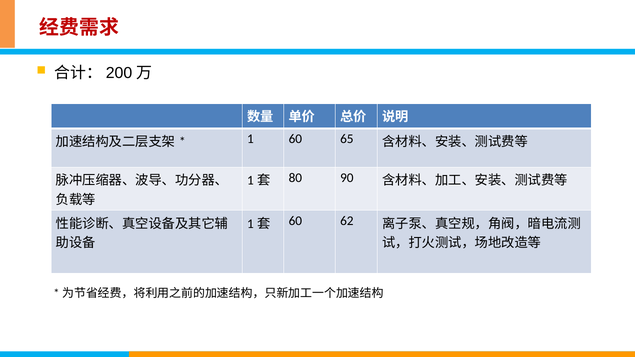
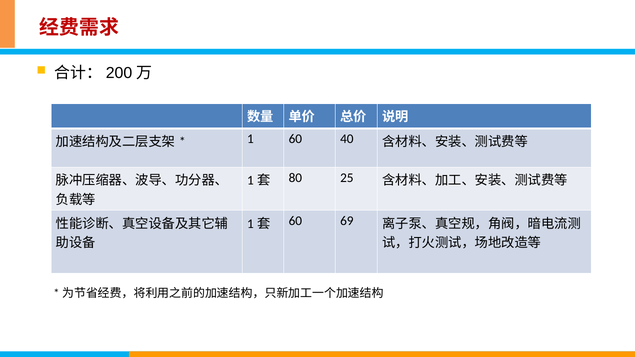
65: 65 -> 40 (347, 139)
90: 90 -> 25 (347, 178)
62: 62 -> 69 (347, 221)
